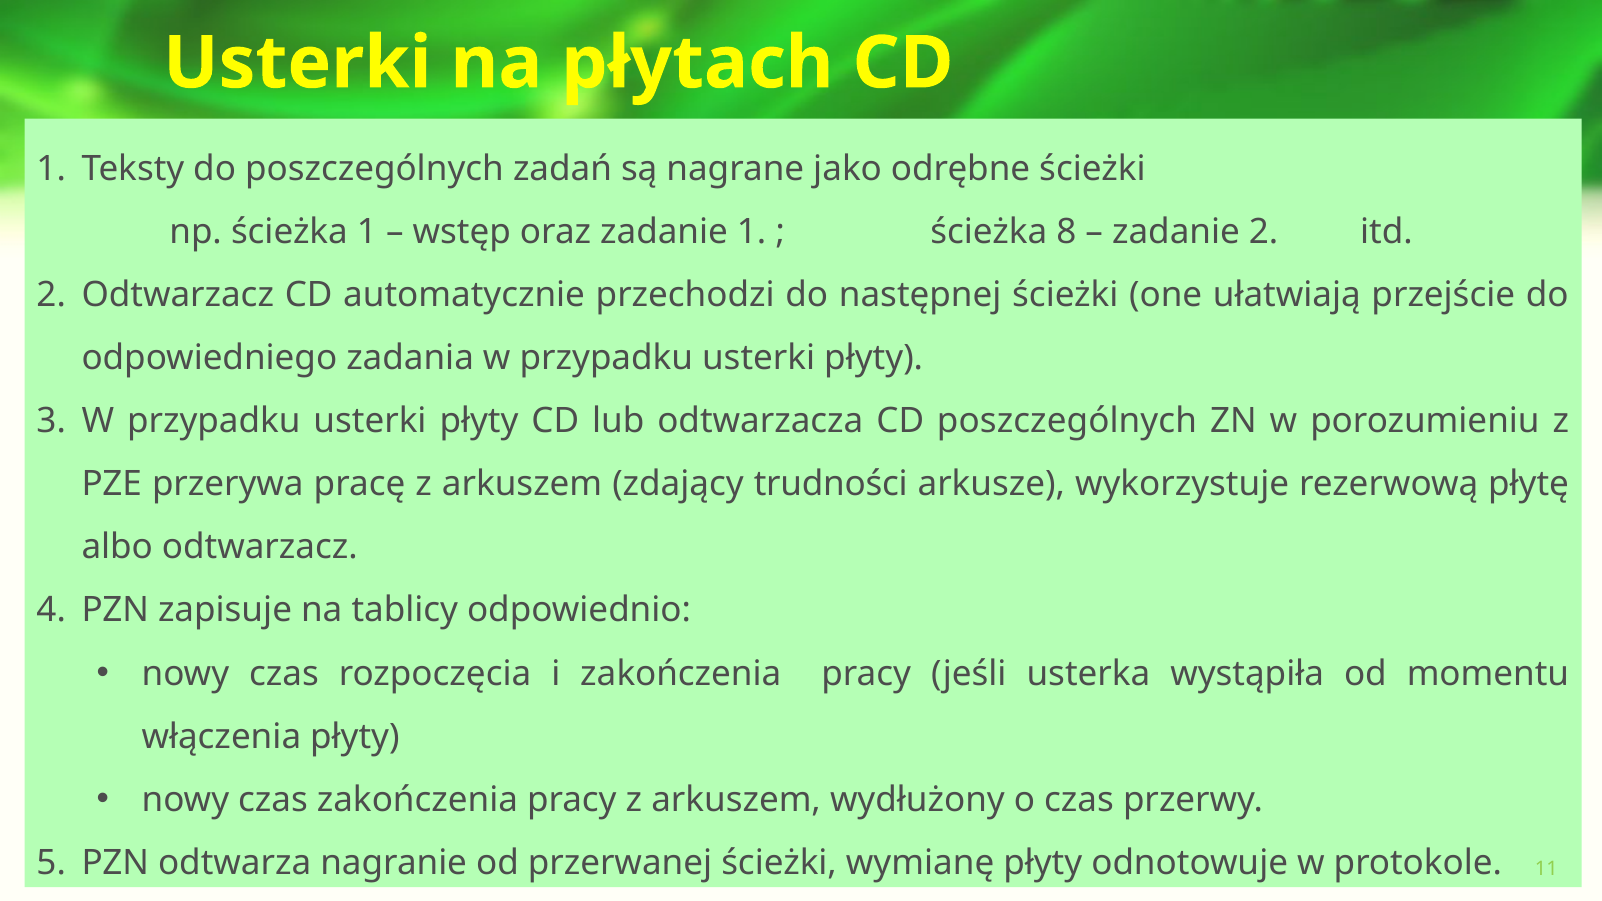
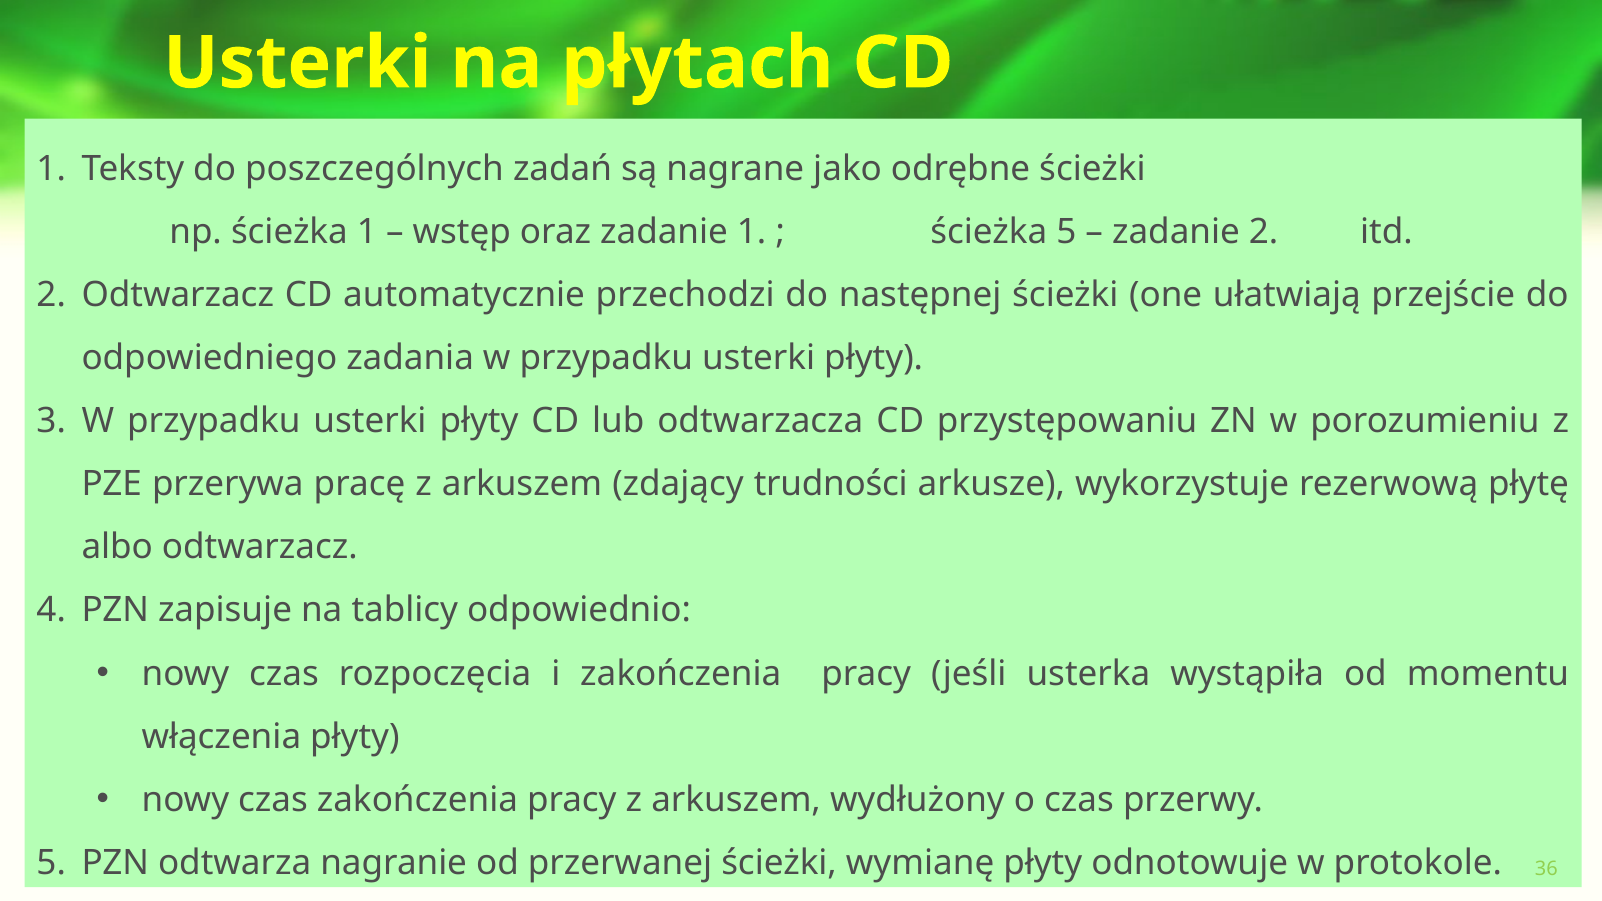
ścieżka 8: 8 -> 5 (1066, 232)
CD poszczególnych: poszczególnych -> przystępowaniu (1067, 421)
11: 11 -> 36 (1546, 869)
